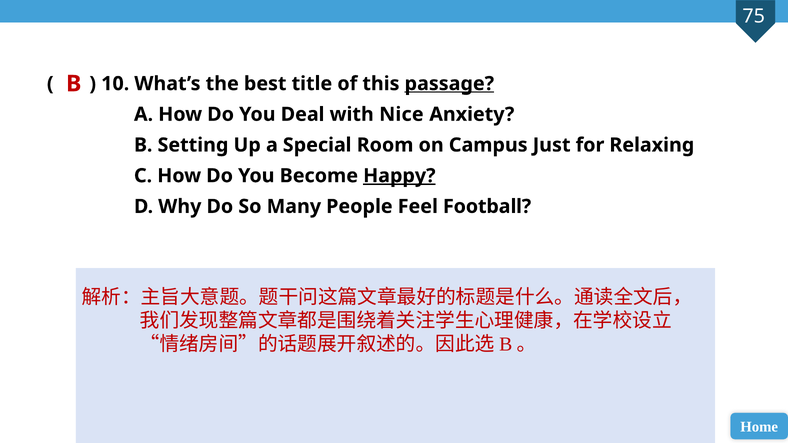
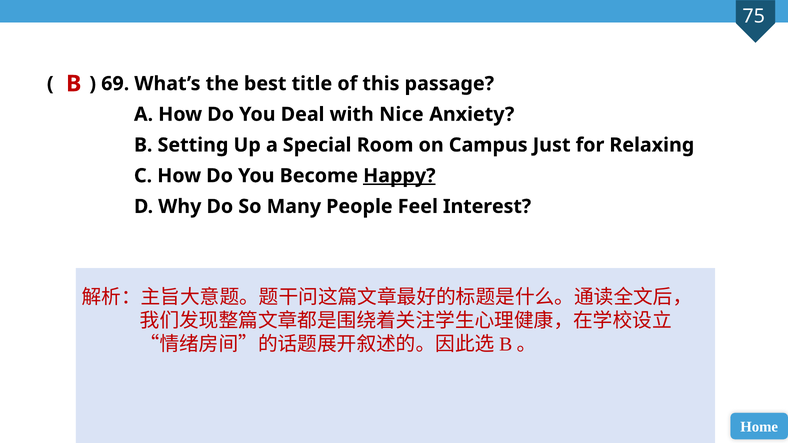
10: 10 -> 69 (115, 84)
passage underline: present -> none (449, 84)
Football: Football -> Interest (487, 207)
